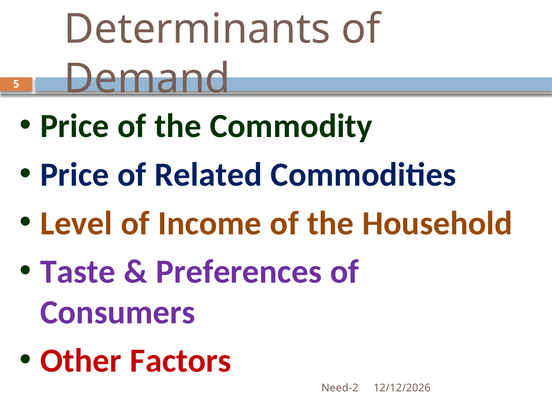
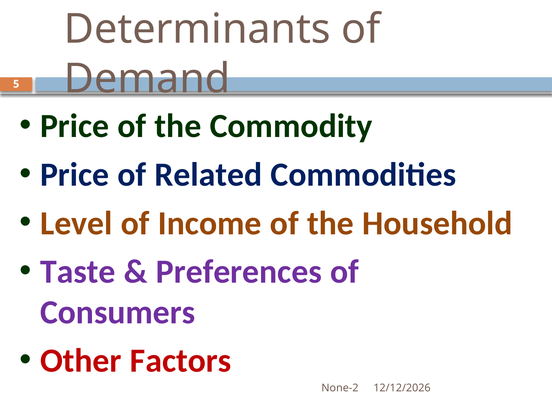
Need-2: Need-2 -> None-2 (340, 388)
